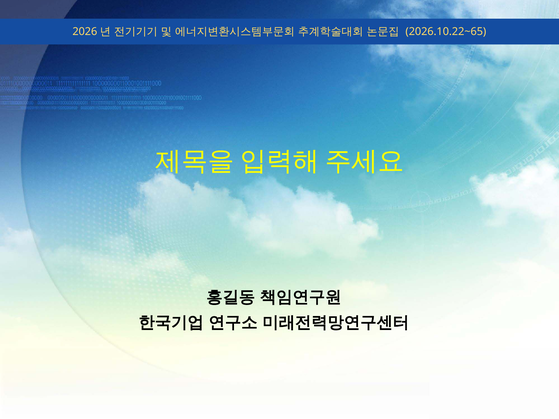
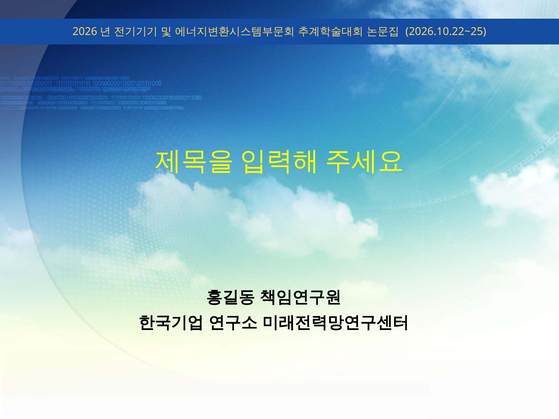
2026.10.22~65: 2026.10.22~65 -> 2026.10.22~25 (446, 32)
